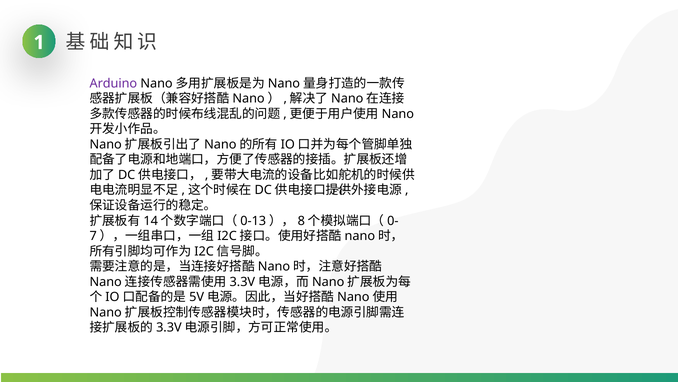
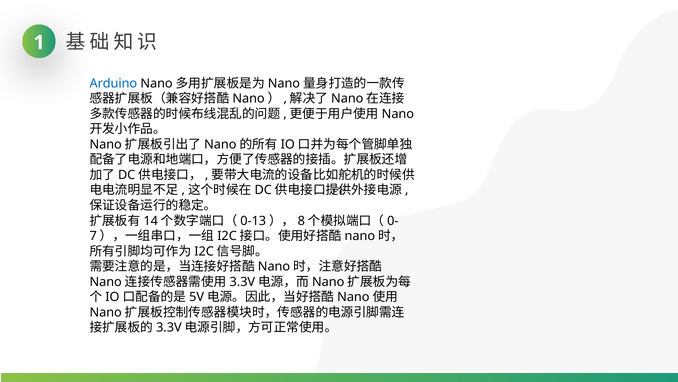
Arduino colour: purple -> blue (113, 83)
